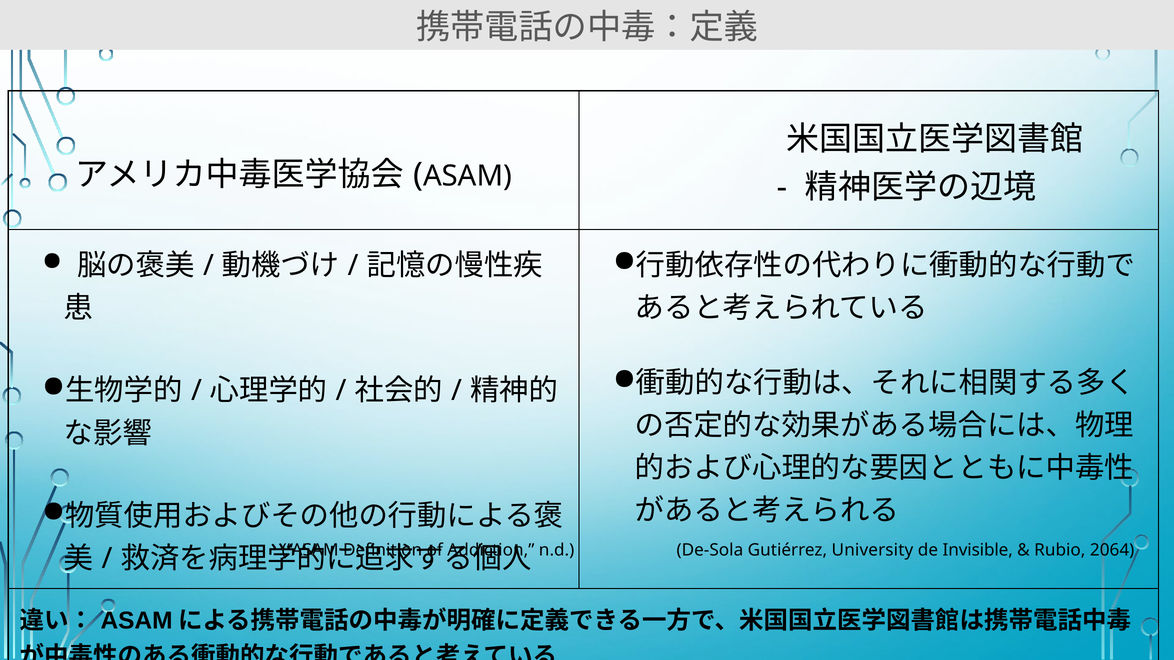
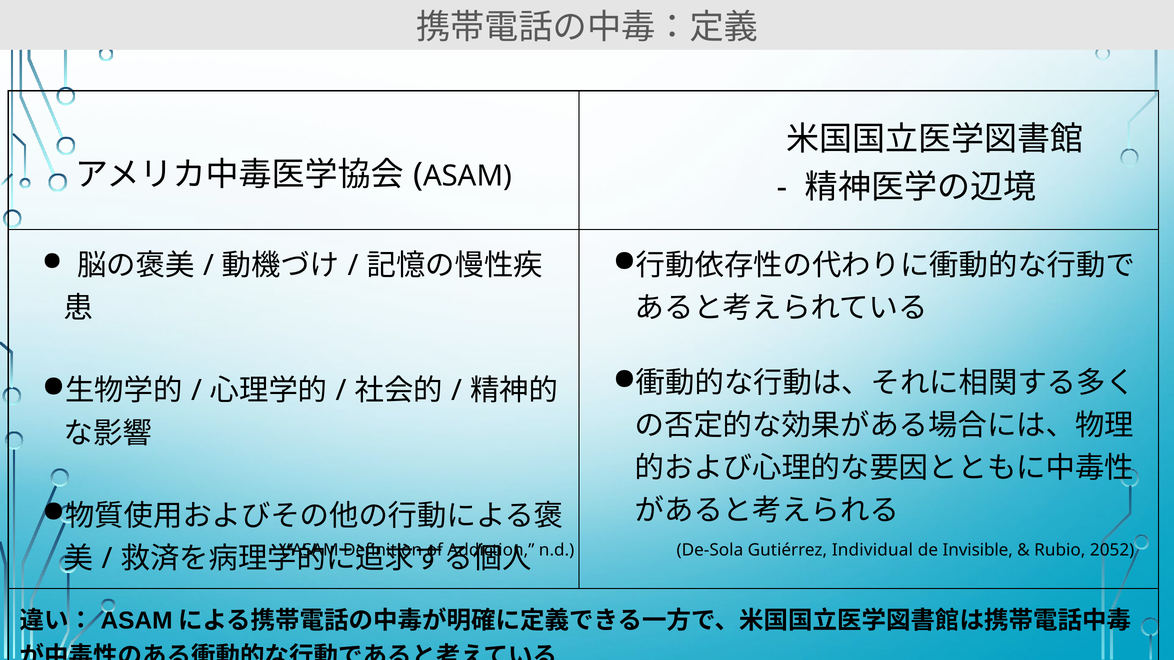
University: University -> Individual (872, 550)
2064: 2064 -> 2052 (1112, 550)
